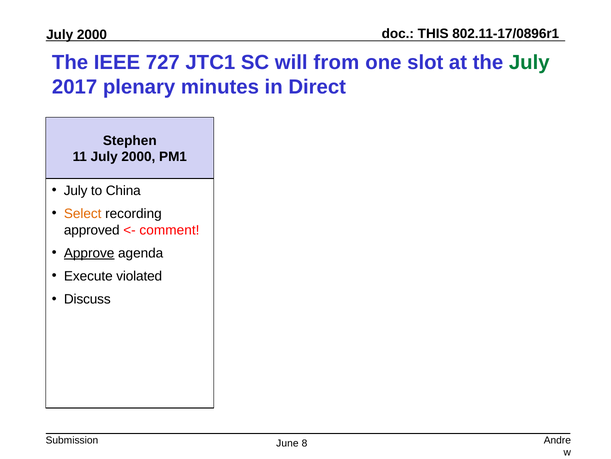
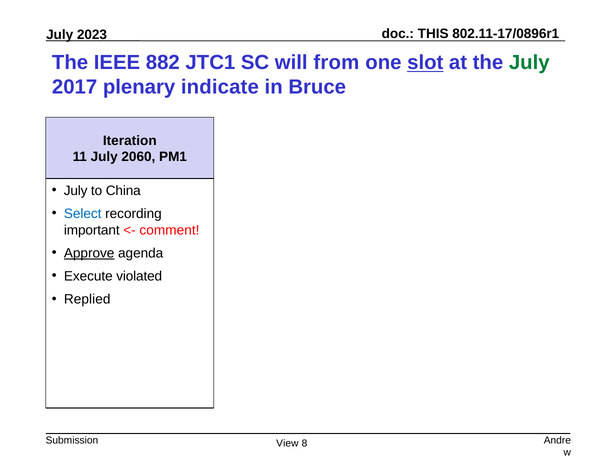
2000: 2000 -> 2023 (92, 35)
727: 727 -> 882 (163, 63)
slot underline: none -> present (425, 63)
minutes: minutes -> indicate (220, 87)
Direct: Direct -> Bruce (317, 87)
Stephen: Stephen -> Iteration (130, 140)
11 July 2000: 2000 -> 2060 (138, 157)
Select colour: orange -> blue (83, 213)
approved: approved -> important (92, 230)
Discuss: Discuss -> Replied (87, 299)
June: June -> View (287, 443)
